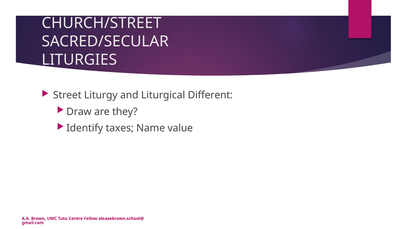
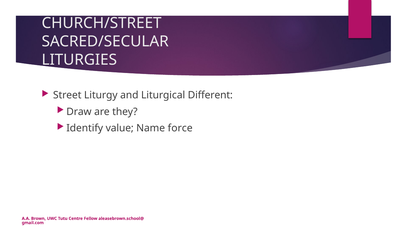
taxes: taxes -> value (120, 128)
value: value -> force (180, 128)
